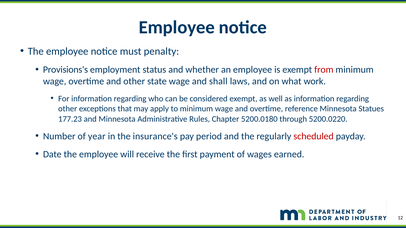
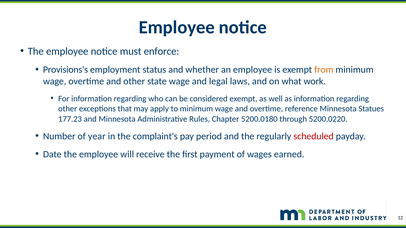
penalty: penalty -> enforce (161, 51)
from colour: red -> orange (324, 70)
shall: shall -> legal (218, 82)
insurance's: insurance's -> complaint's (155, 136)
